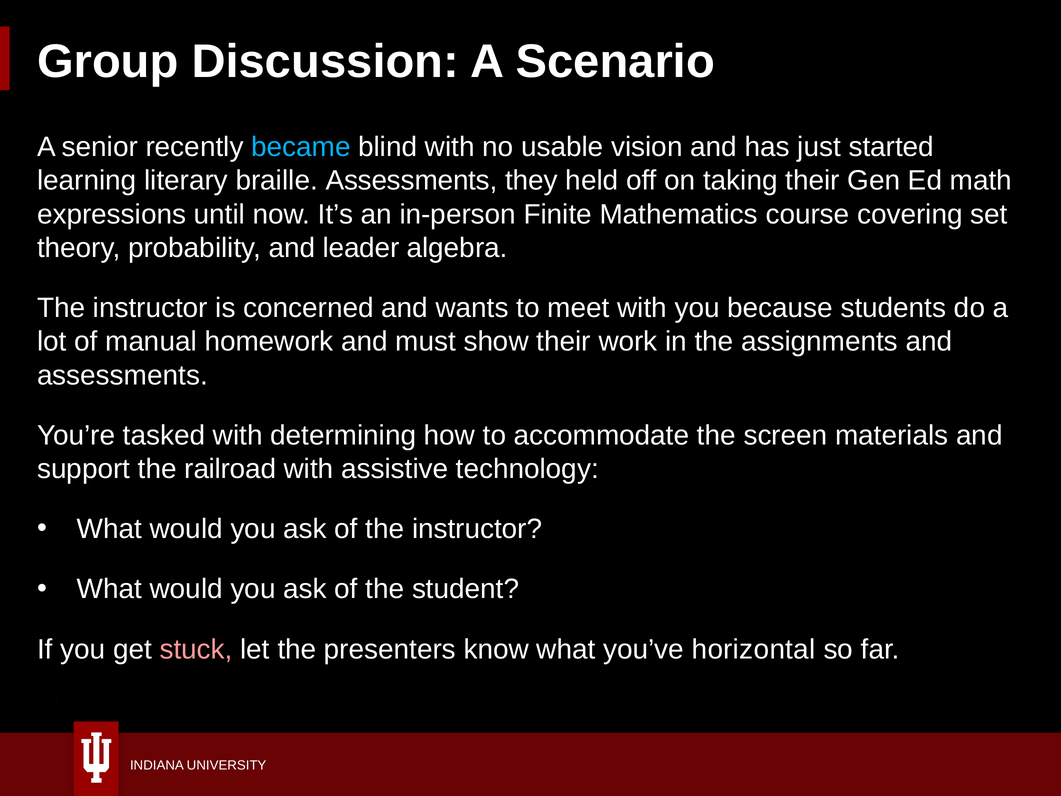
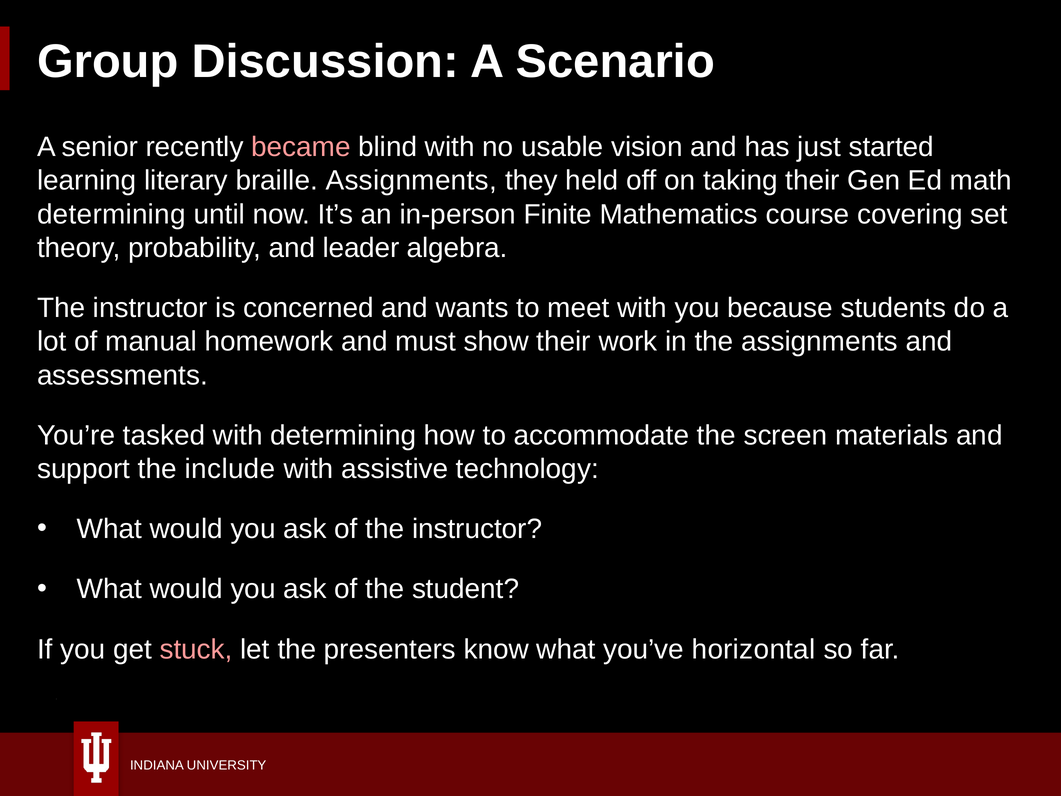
became colour: light blue -> pink (301, 147)
braille Assessments: Assessments -> Assignments (411, 181)
expressions: expressions -> determining (111, 214)
railroad: railroad -> include (230, 469)
